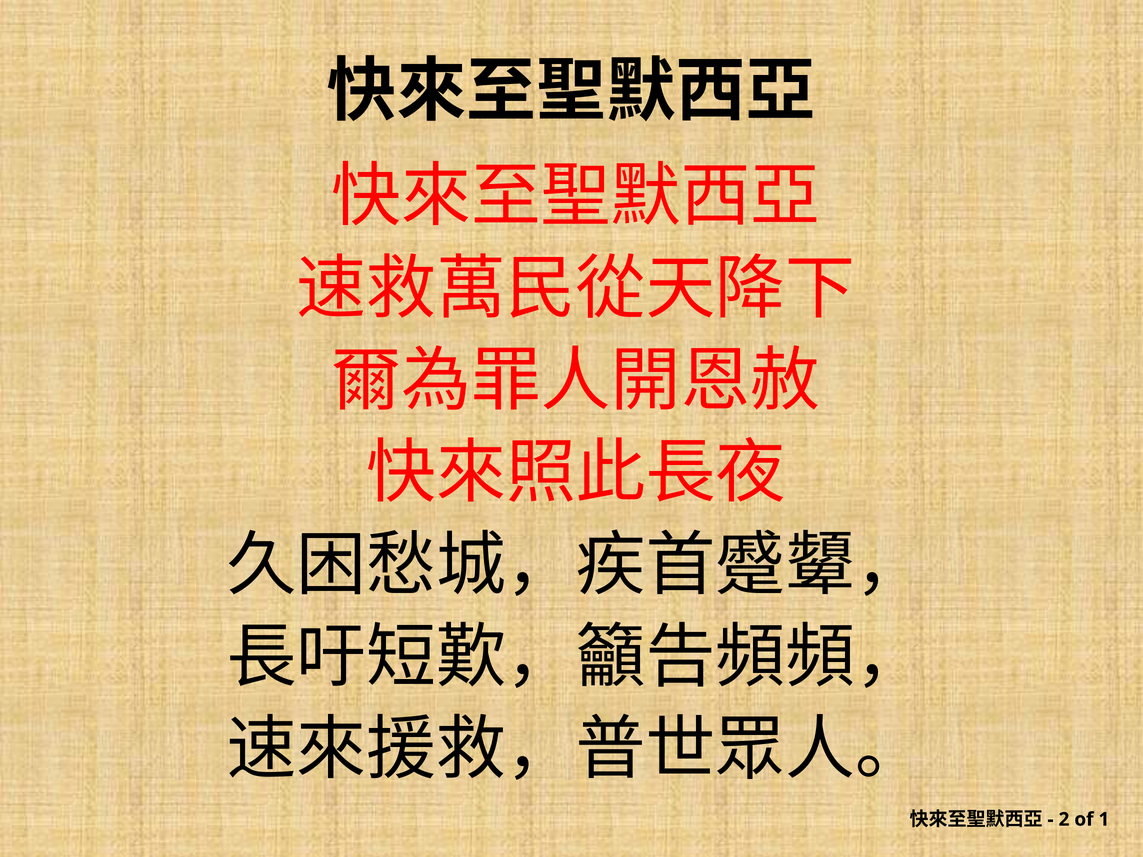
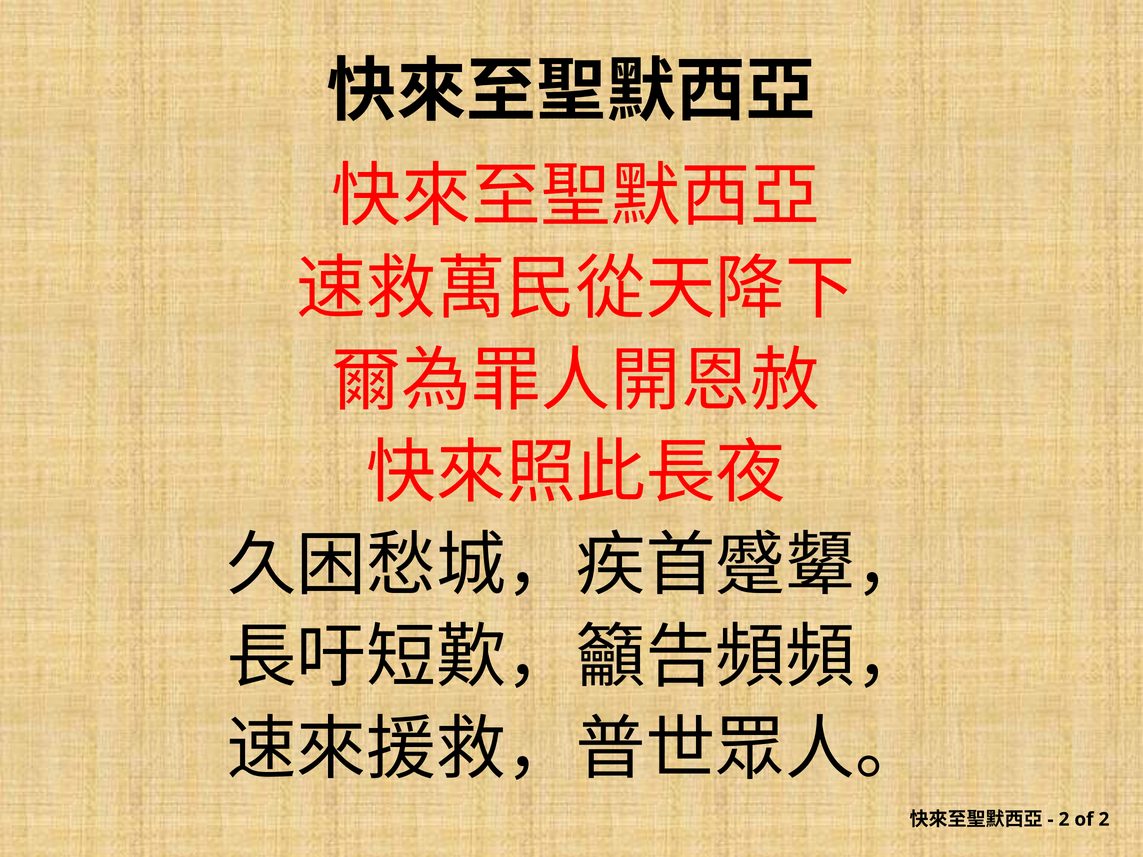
of 1: 1 -> 2 (1104, 820)
